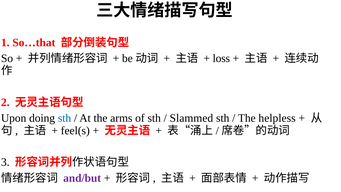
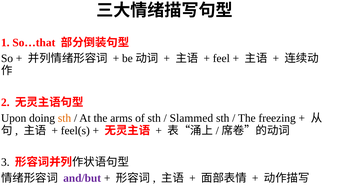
loss: loss -> feel (221, 58)
sth colour: blue -> orange (65, 118)
helpless: helpless -> freezing (277, 118)
